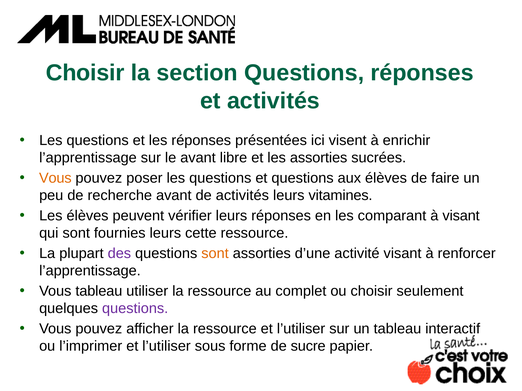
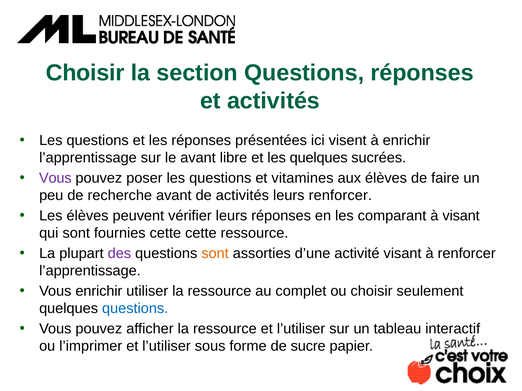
les assorties: assorties -> quelques (319, 158)
Vous colour: orange -> purple (55, 178)
et questions: questions -> vitamines (303, 178)
leurs vitamines: vitamines -> renforcer (340, 196)
fournies leurs: leurs -> cette (165, 233)
Vous tableau: tableau -> enrichir (99, 291)
questions colour: purple -> blue (135, 309)
